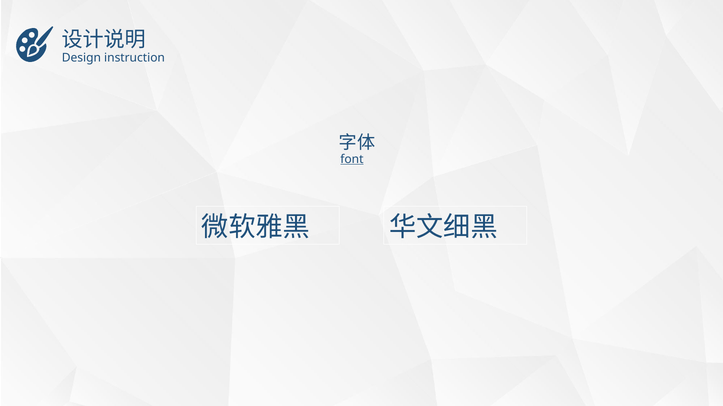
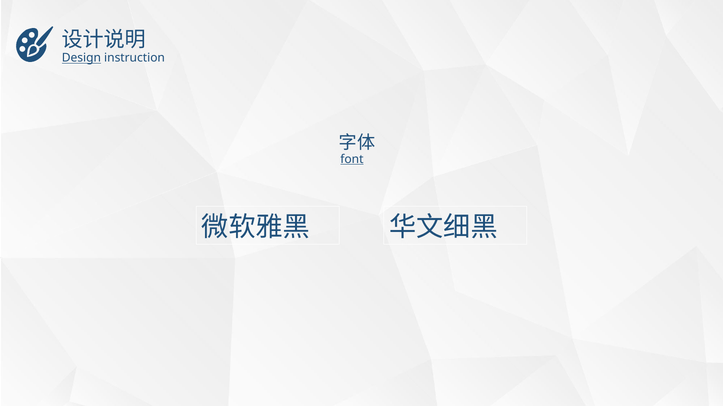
Design underline: none -> present (81, 58)
